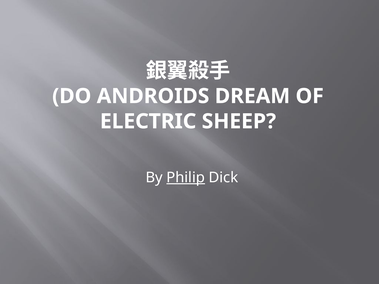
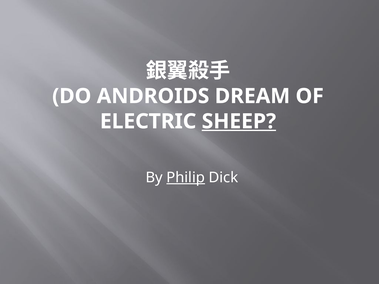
SHEEP underline: none -> present (239, 121)
